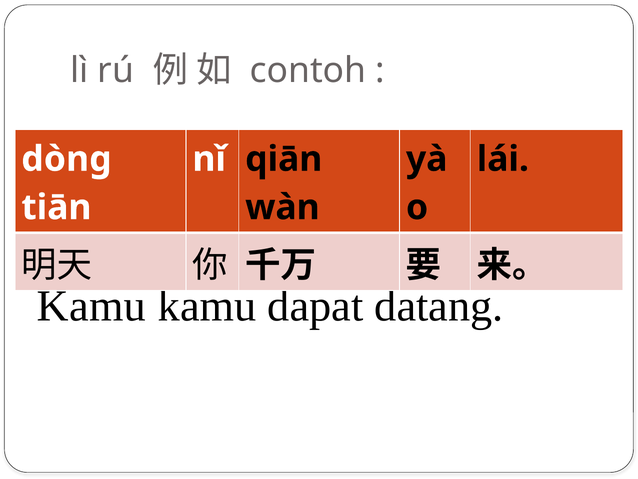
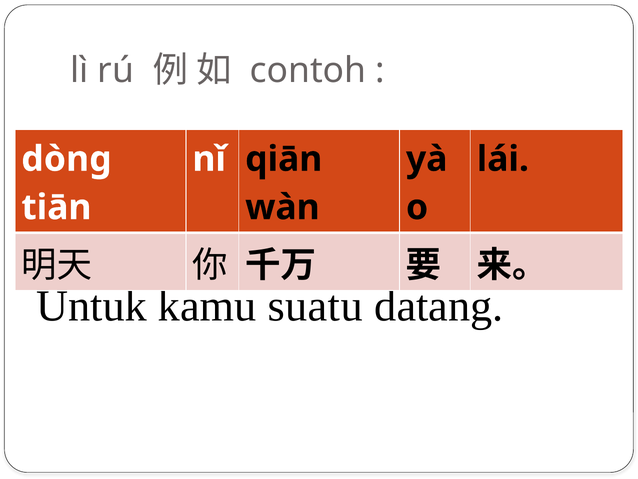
Kamu: Kamu -> Untuk (92, 306)
dapat: dapat -> suatu (315, 306)
